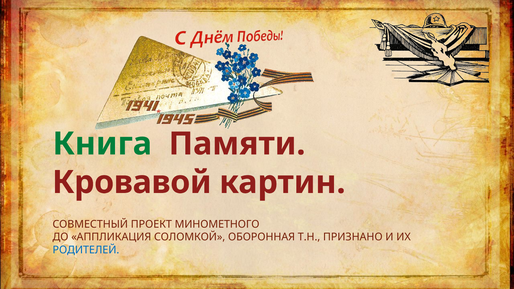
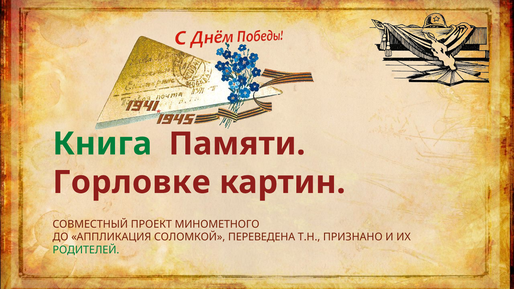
Кровавой: Кровавой -> Горловке (132, 182)
ОБОРОННАЯ: ОБОРОННАЯ -> ПЕРЕВЕДЕНА (262, 237)
РОДИТЕЛЕЙ colour: blue -> green (86, 250)
